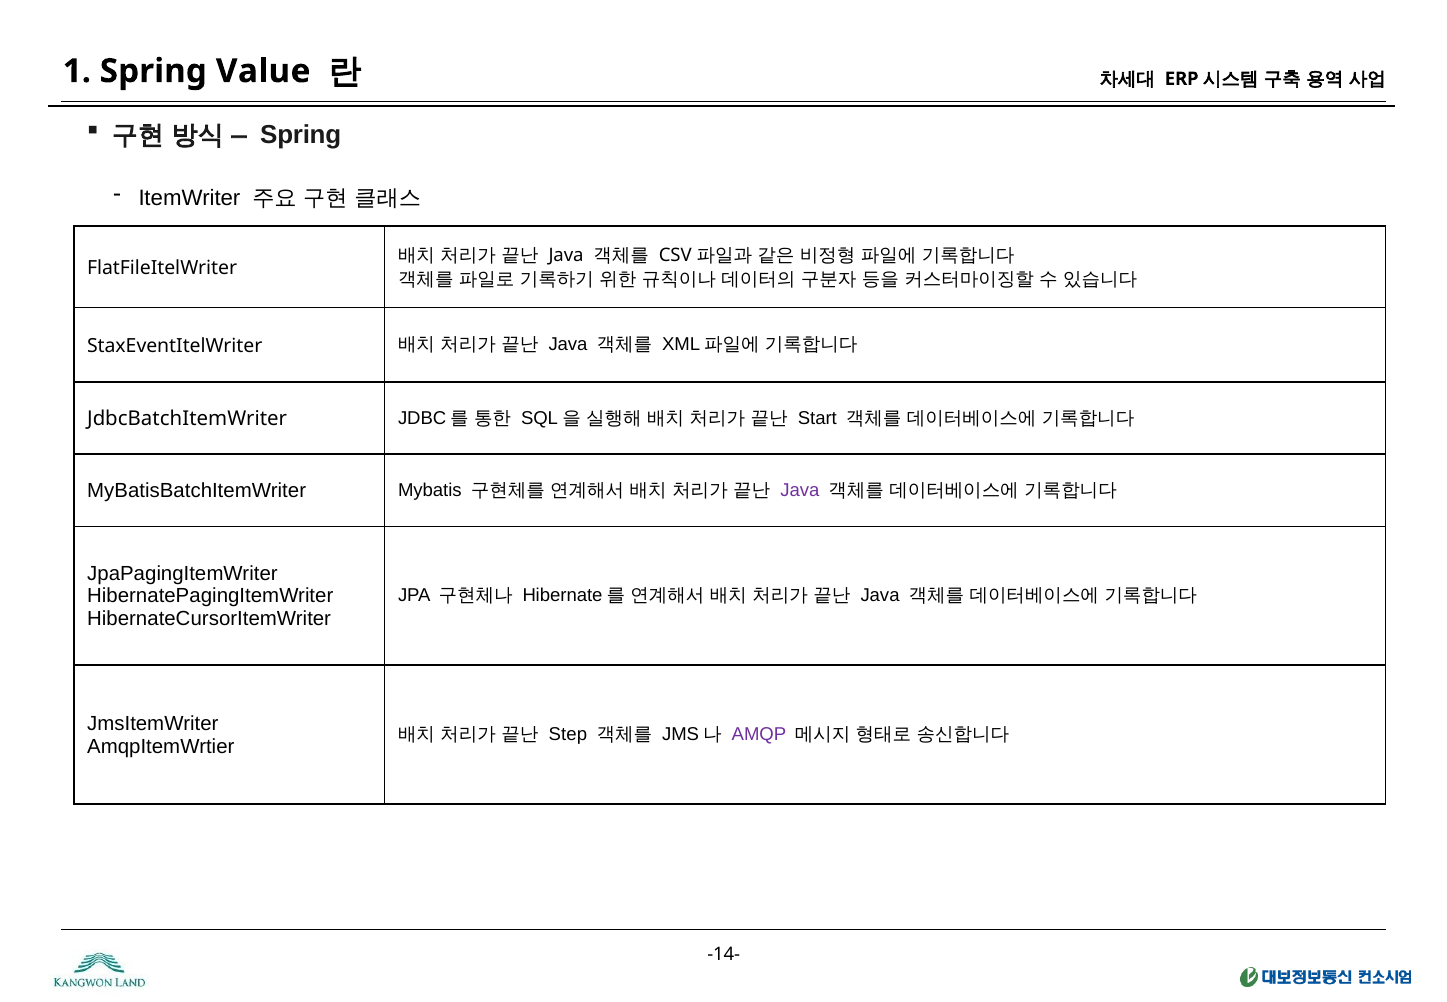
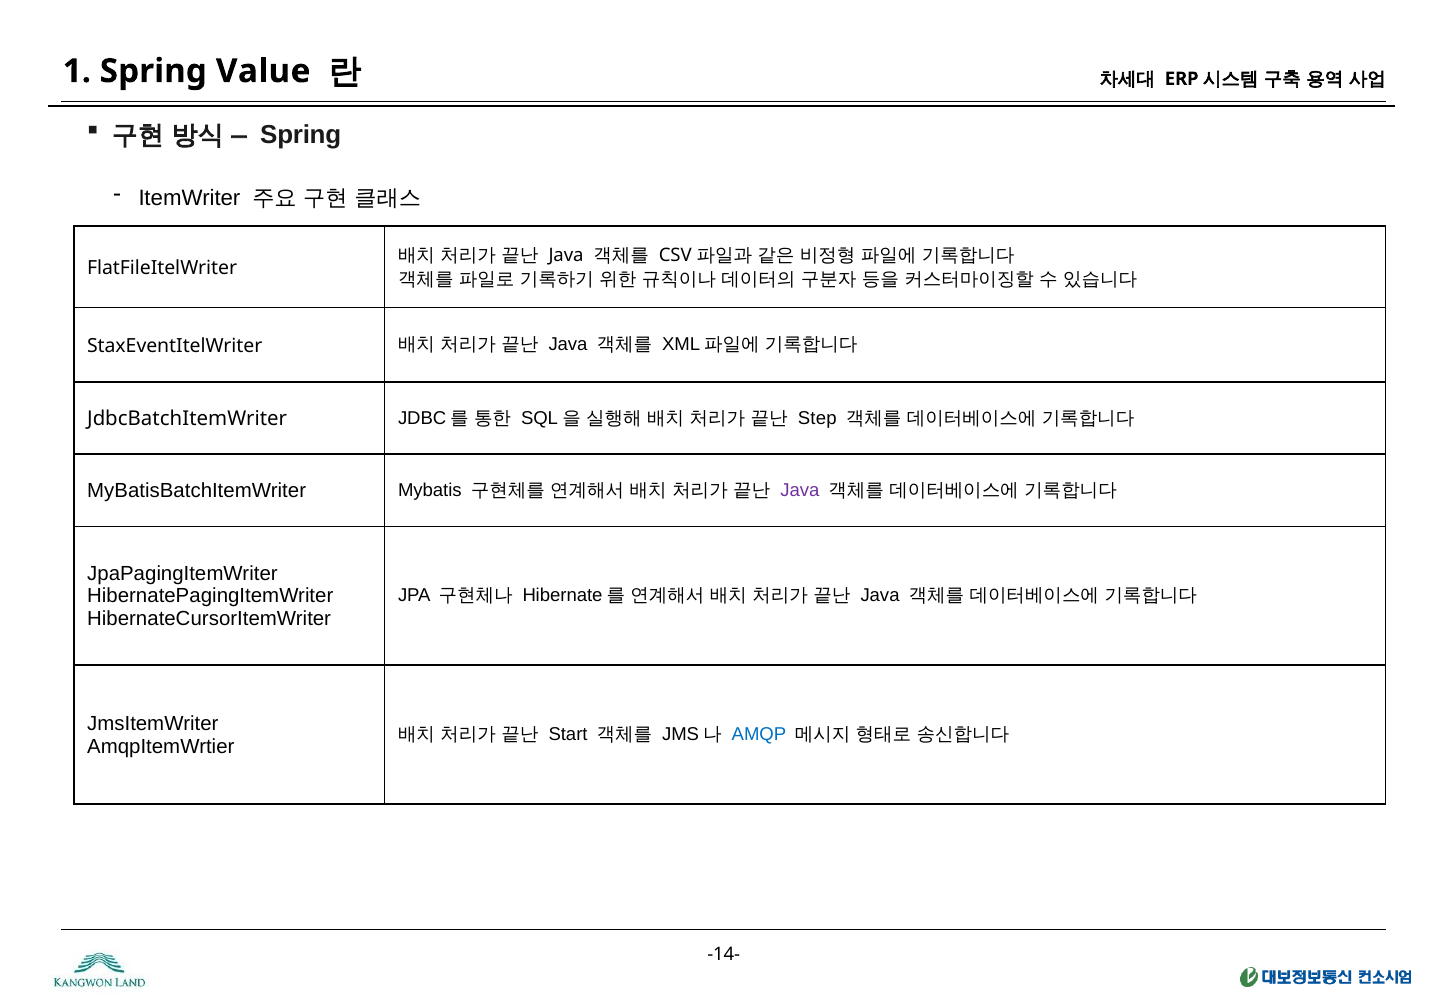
Start: Start -> Step (817, 418)
Step: Step -> Start (568, 734)
AMQP colour: purple -> blue (759, 734)
